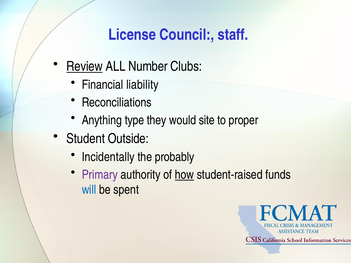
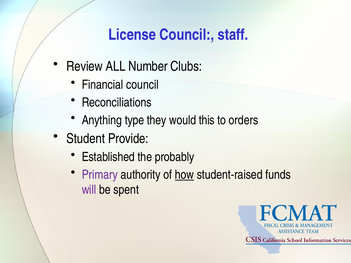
Review underline: present -> none (85, 66)
Financial liability: liability -> council (142, 85)
site: site -> this (207, 120)
proper: proper -> orders (243, 120)
Outside: Outside -> Provide (128, 139)
Incidentally: Incidentally -> Established (108, 157)
will colour: blue -> purple (89, 190)
